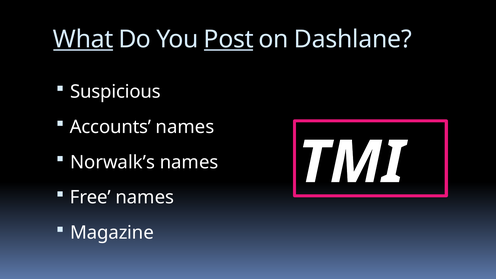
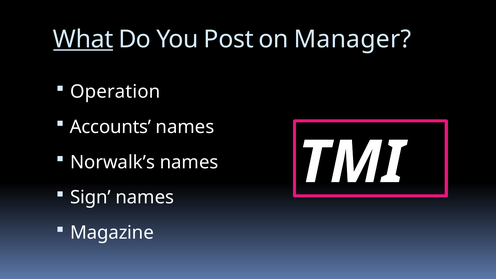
Post underline: present -> none (229, 39)
Dashlane: Dashlane -> Manager (353, 39)
Suspicious: Suspicious -> Operation (115, 92)
Free: Free -> Sign (90, 198)
